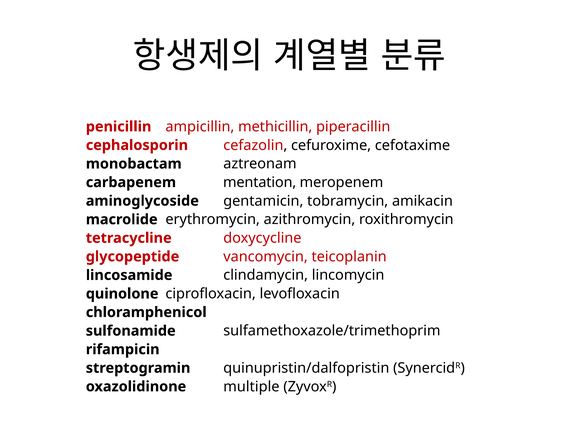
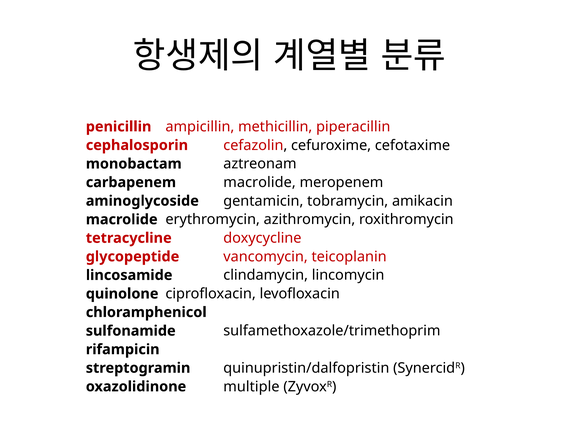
carbapenem mentation: mentation -> macrolide (260, 182)
